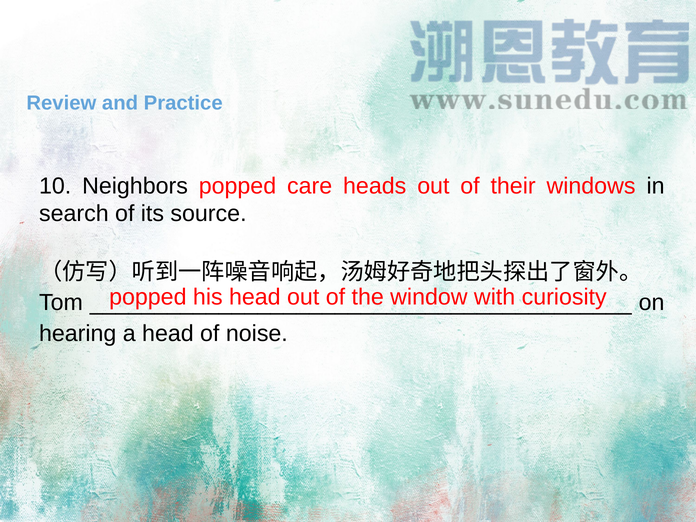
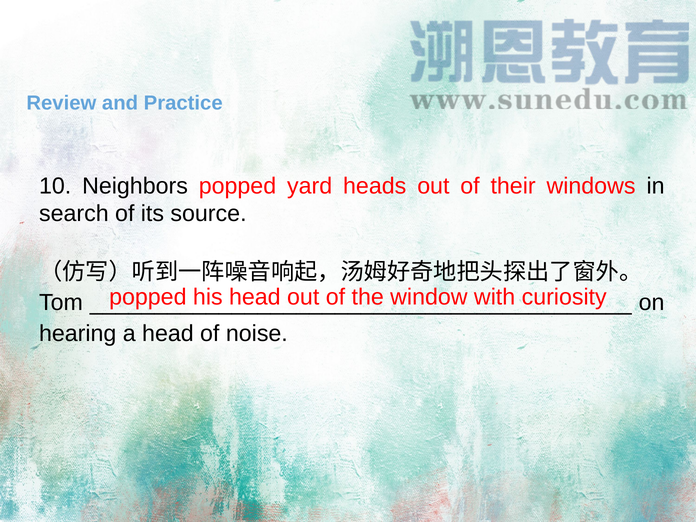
care: care -> yard (310, 186)
